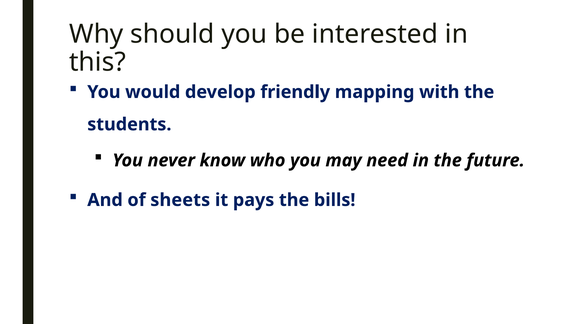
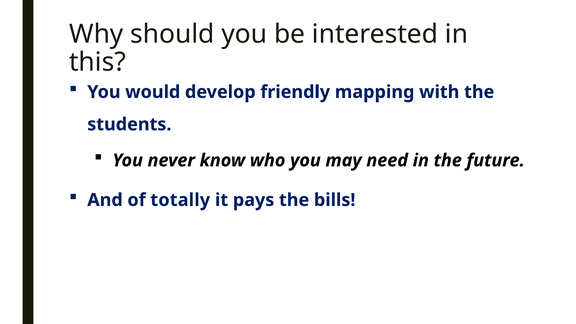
sheets: sheets -> totally (180, 200)
